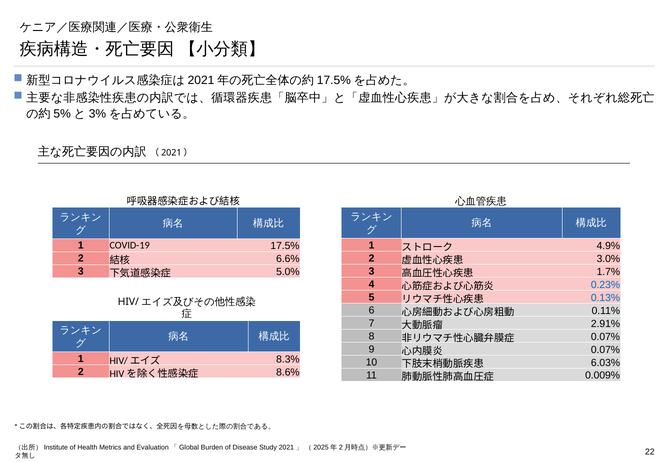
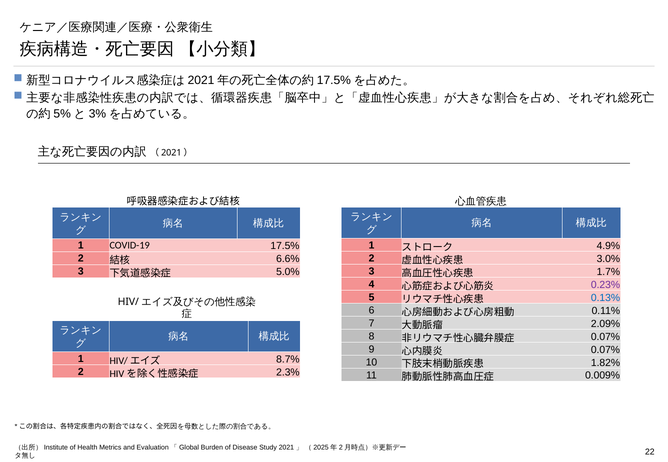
0.23% colour: blue -> purple (605, 285)
2.91%: 2.91% -> 2.09% (605, 324)
8.3%: 8.3% -> 8.7% (288, 360)
6.03%: 6.03% -> 1.82% (605, 363)
8.6%: 8.6% -> 2.3% (288, 373)
